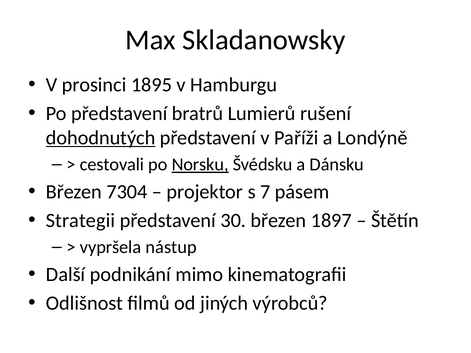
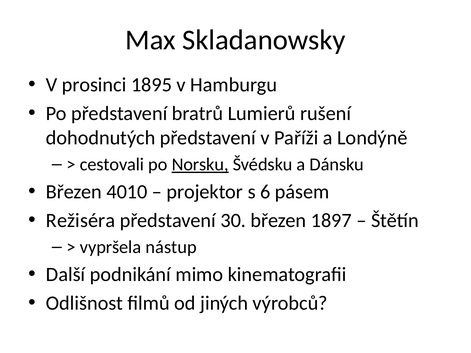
dohodnutých underline: present -> none (101, 138)
7304: 7304 -> 4010 (127, 192)
7: 7 -> 6 (265, 192)
Strategii: Strategii -> Režiséra (81, 221)
